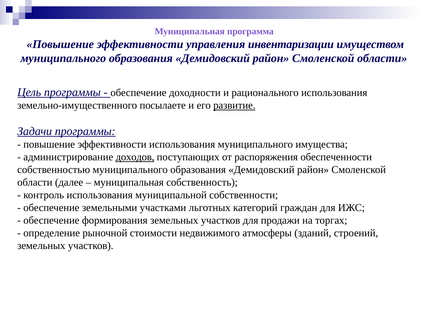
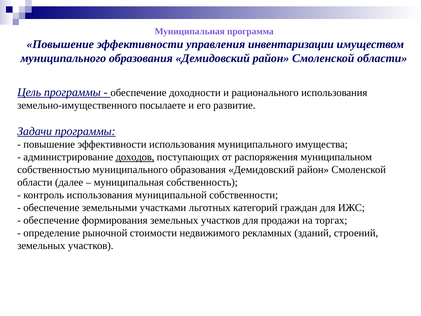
развитие underline: present -> none (234, 105)
обеспеченности: обеспеченности -> муниципальном (336, 157)
атмосферы: атмосферы -> рекламных (267, 233)
